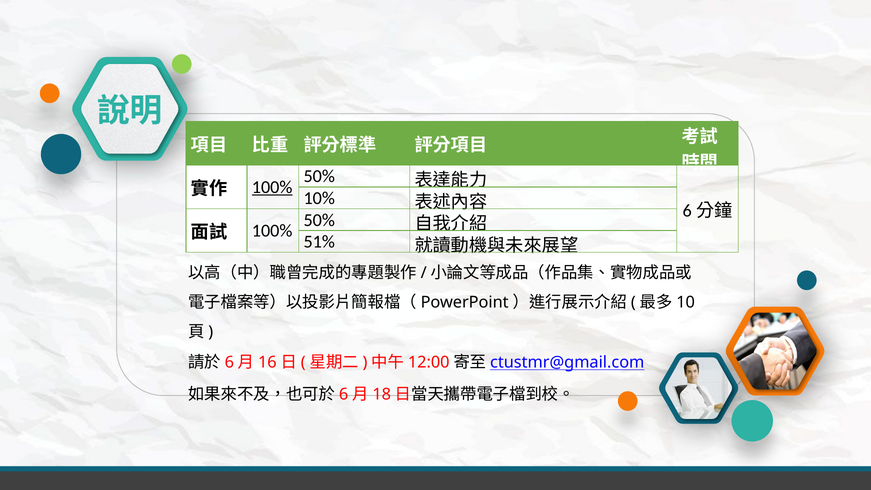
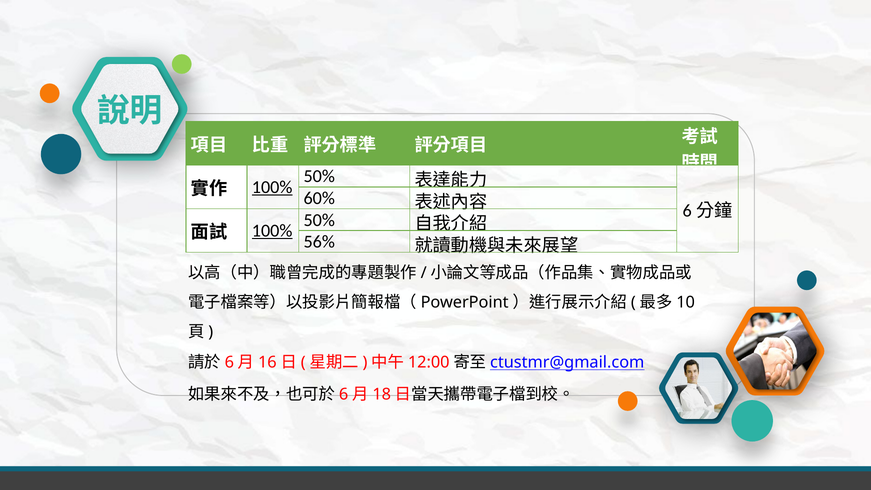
10%: 10% -> 60% (319, 198)
100% underline: none -> present (272, 231)
51%: 51% -> 56% (319, 242)
